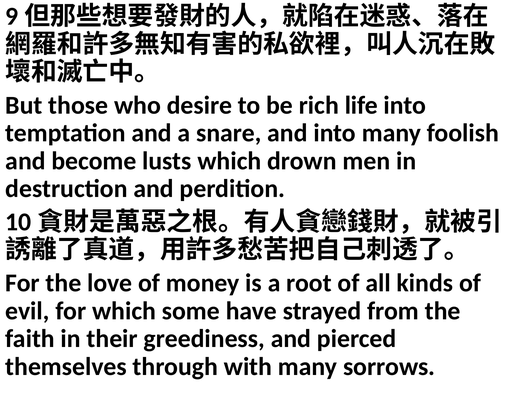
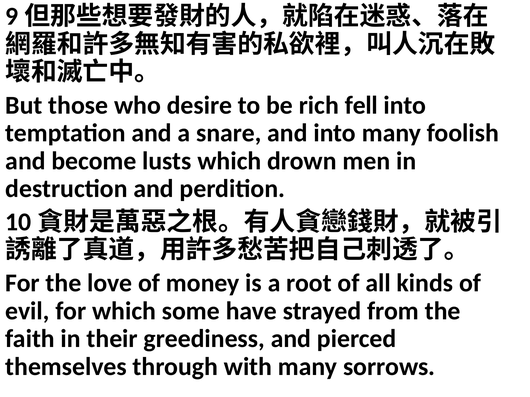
life: life -> fell (361, 105)
